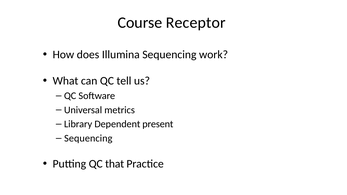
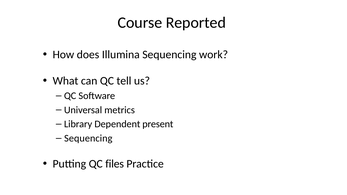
Receptor: Receptor -> Reported (196, 23)
that: that -> files (115, 164)
